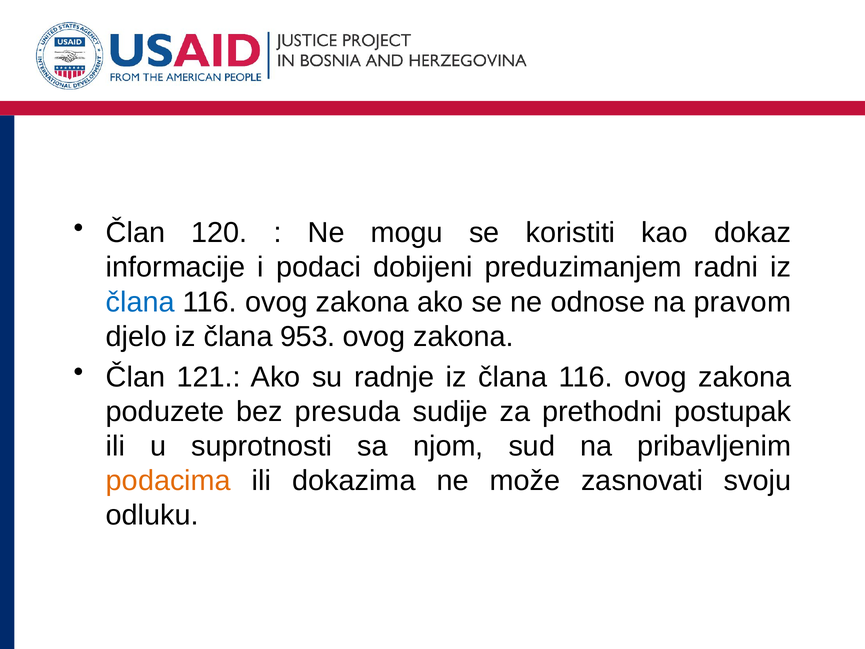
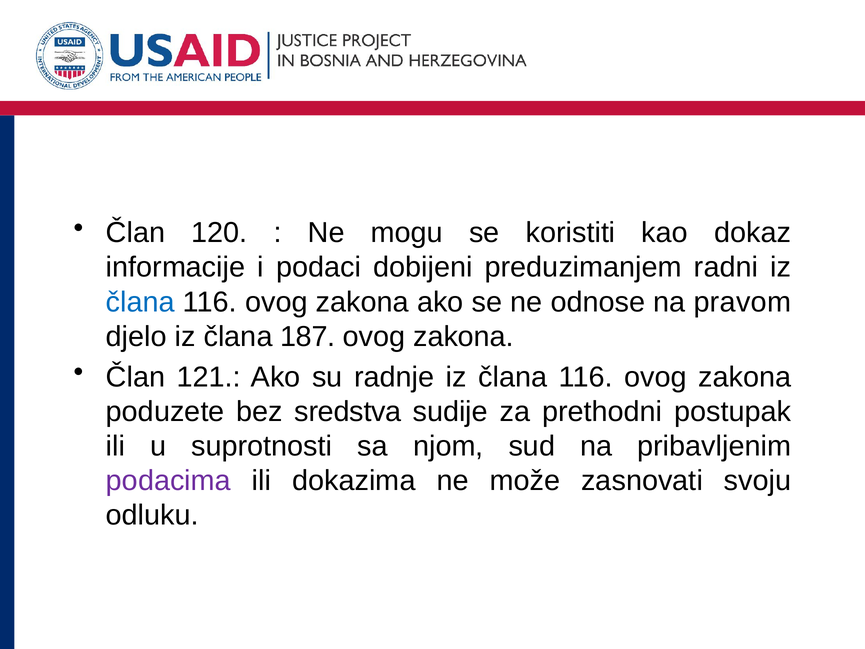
953: 953 -> 187 (308, 336)
presuda: presuda -> sredstva (348, 411)
podacima colour: orange -> purple (168, 481)
